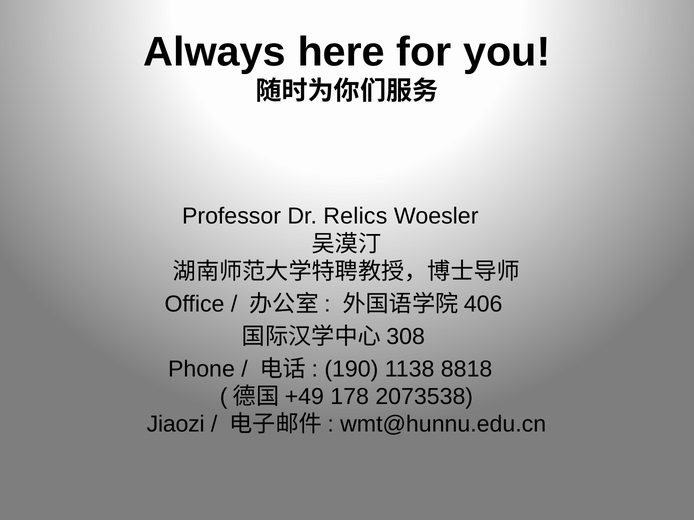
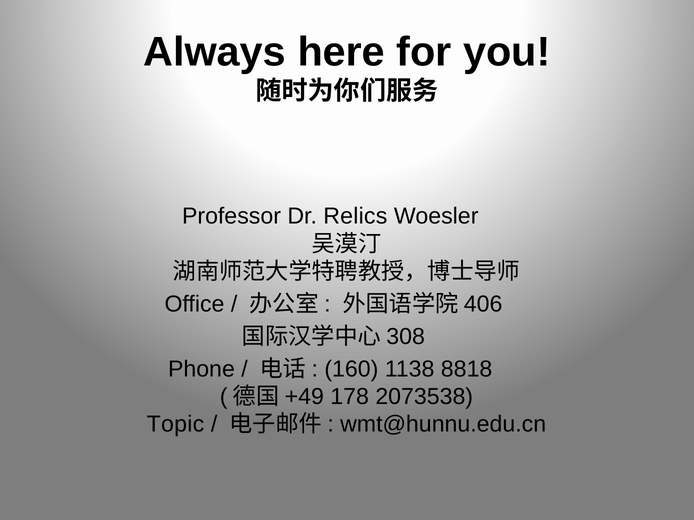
190: 190 -> 160 (351, 369)
Jiaozi: Jiaozi -> Topic (175, 425)
